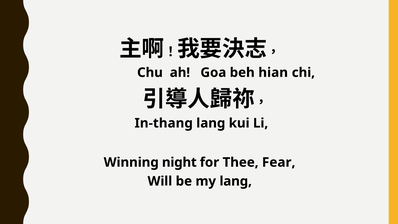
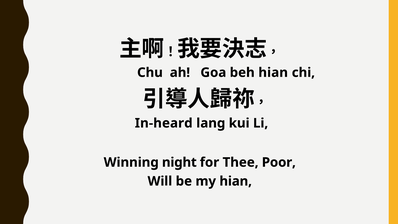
In-thang: In-thang -> In-heard (164, 123)
Fear: Fear -> Poor (279, 162)
my lang: lang -> hian (236, 181)
